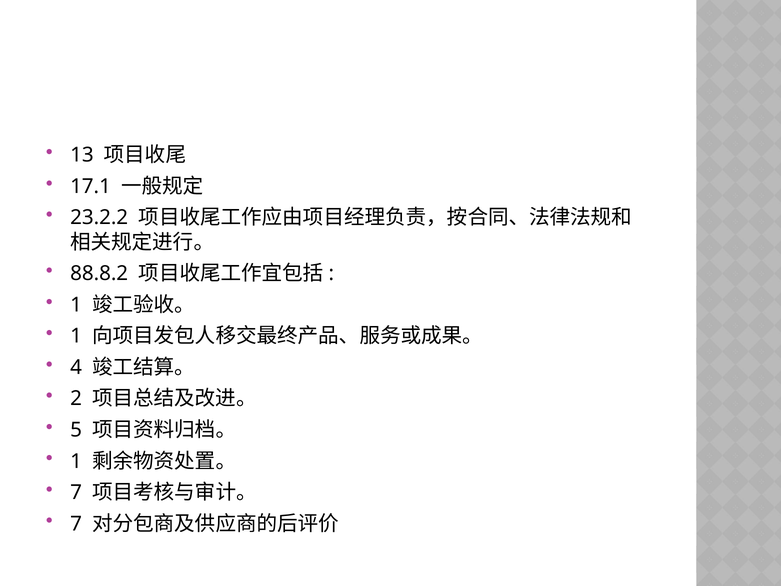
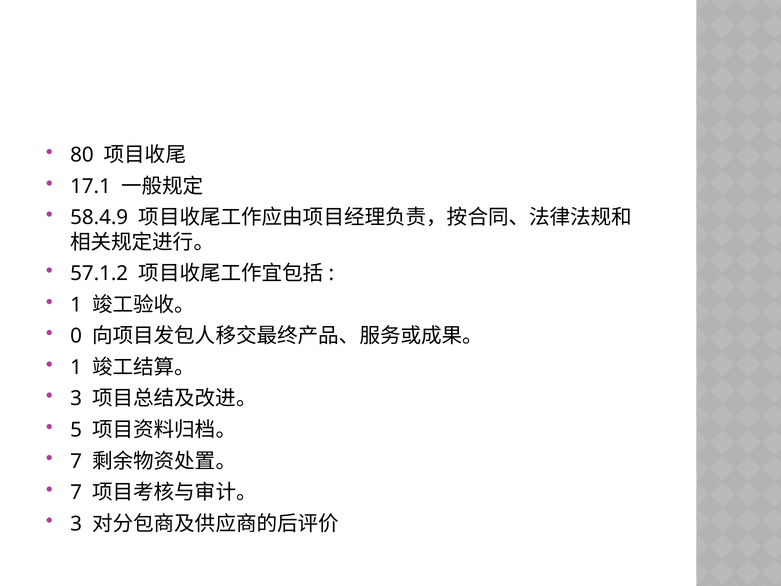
13: 13 -> 80 (82, 155)
23.2.2: 23.2.2 -> 58.4.9 (99, 218)
88.8.2: 88.8.2 -> 57.1.2 (99, 274)
1: 1 -> 0 (76, 336)
4: 4 -> 1 (76, 367)
2: 2 -> 3 (76, 399)
1: 1 -> 7 (76, 461)
7: 7 -> 3 (76, 523)
